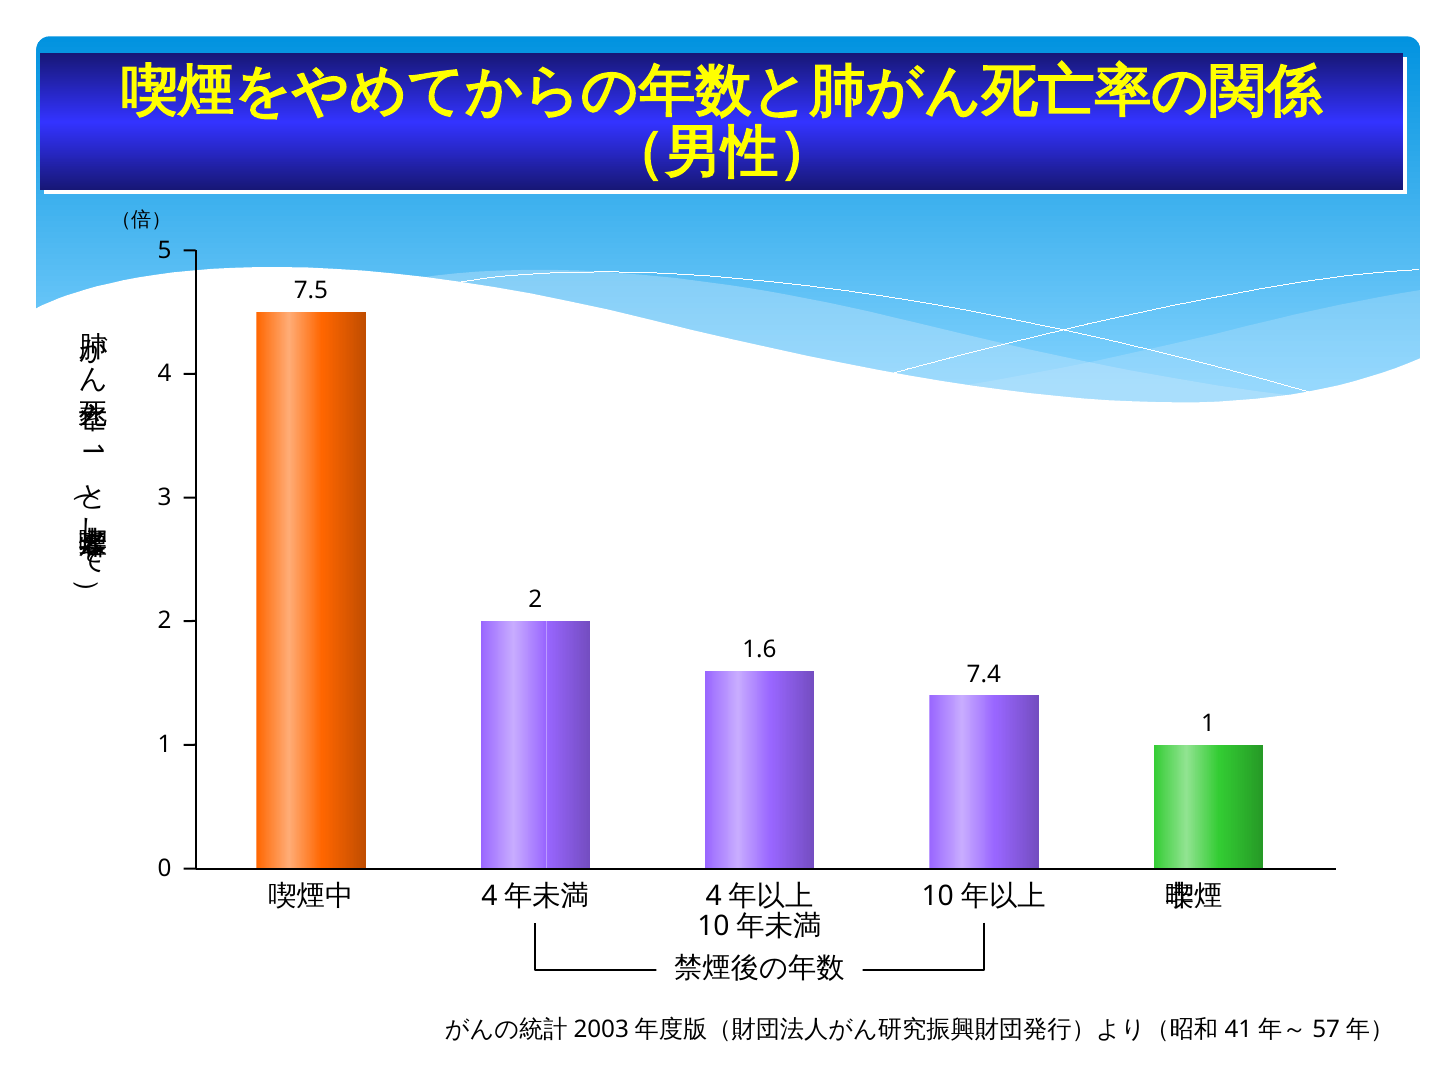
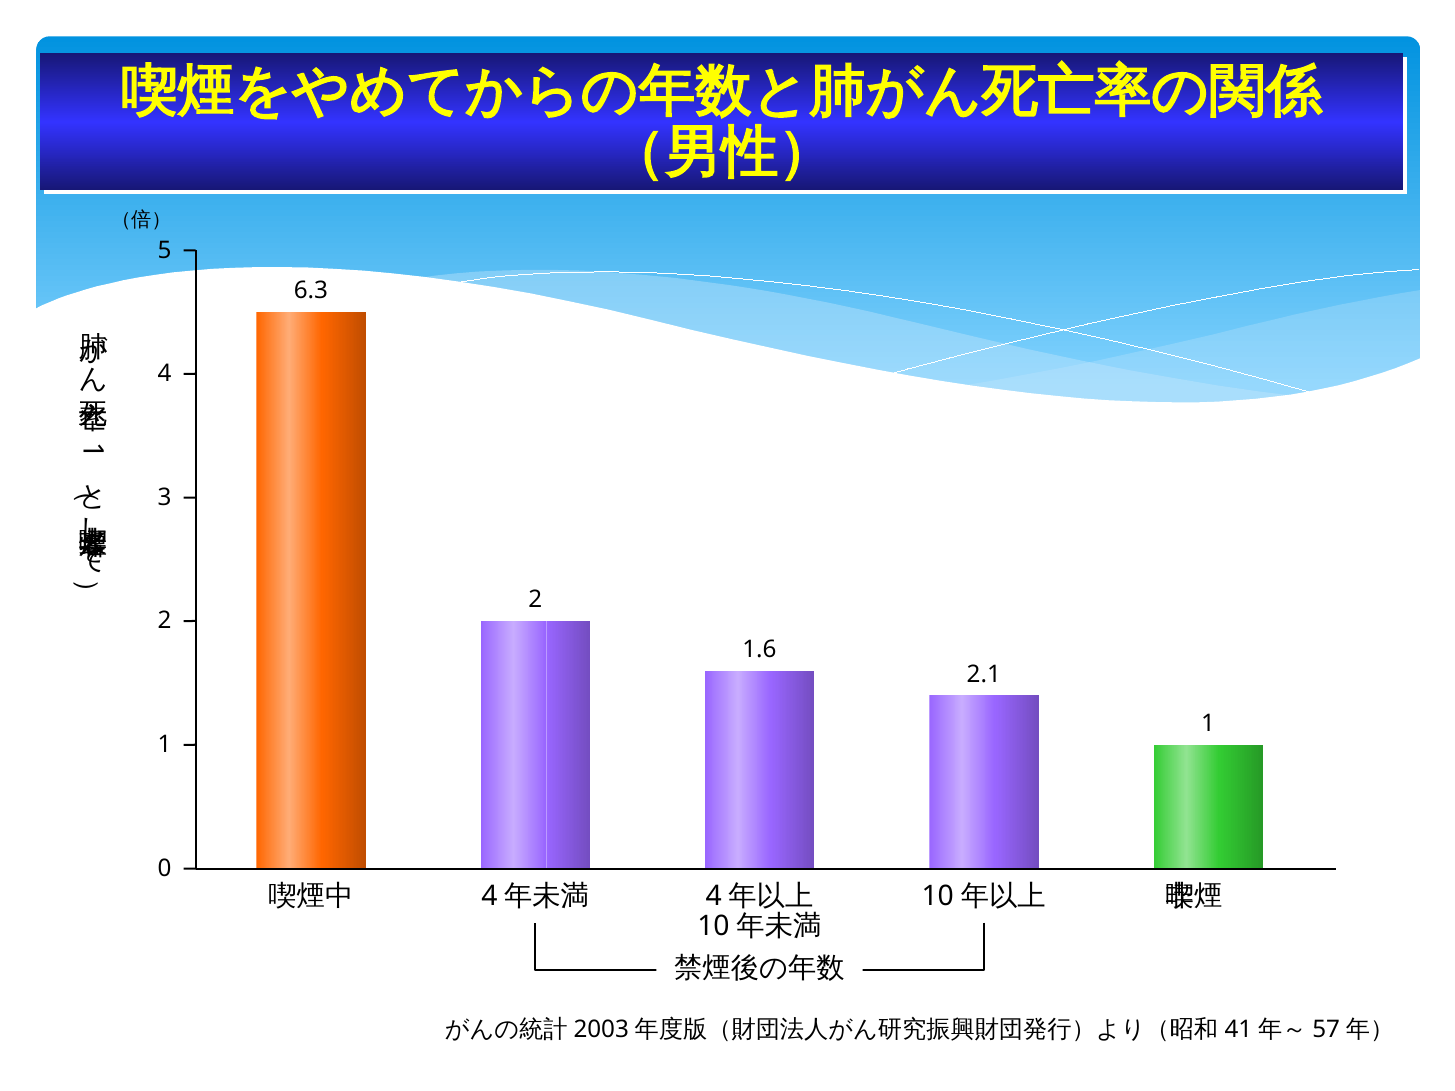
7.5: 7.5 -> 6.3 (311, 291)
7.4: 7.4 -> 2.1 (984, 674)
